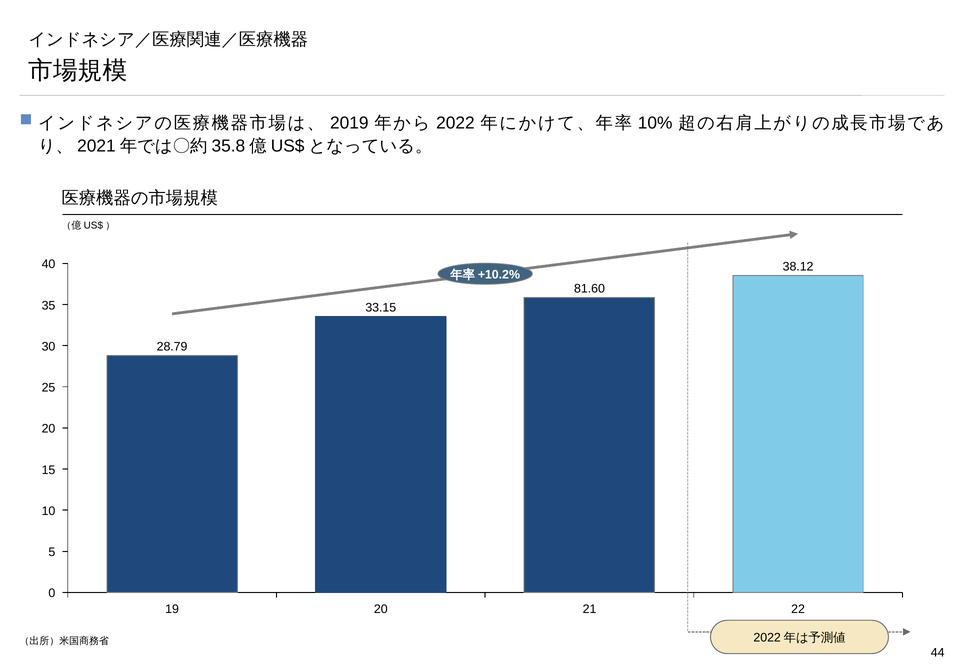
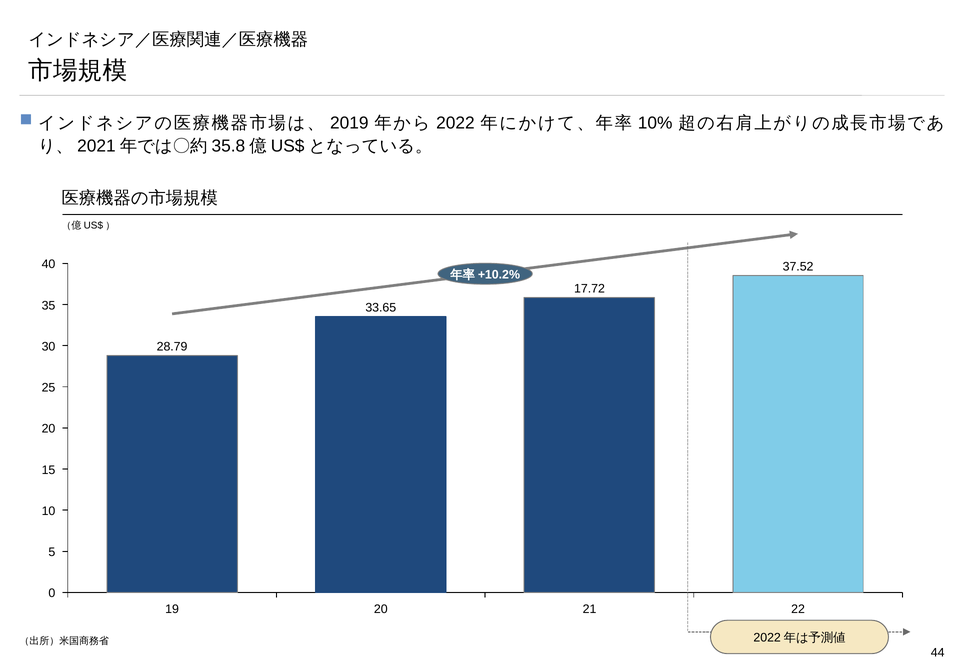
38.12: 38.12 -> 37.52 (798, 267)
81.60: 81.60 -> 17.72 (589, 289)
33.15: 33.15 -> 33.65 (381, 308)
